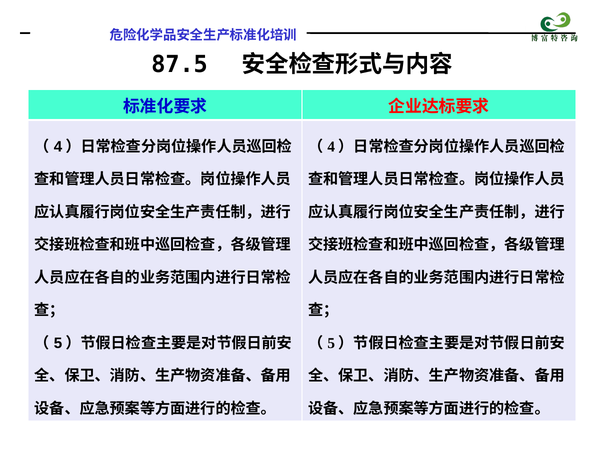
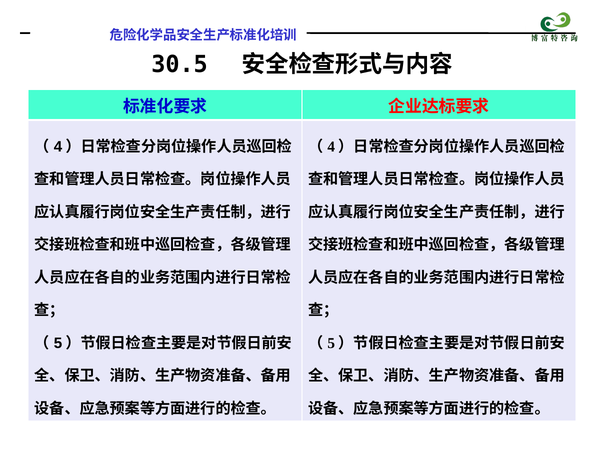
87.5: 87.5 -> 30.5 (180, 64)
